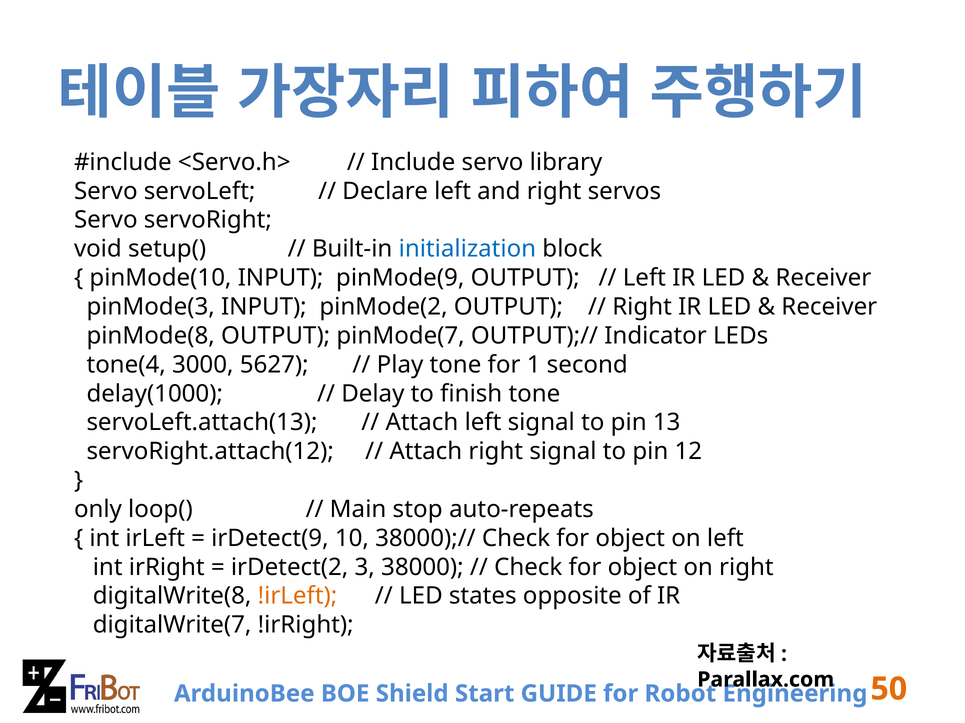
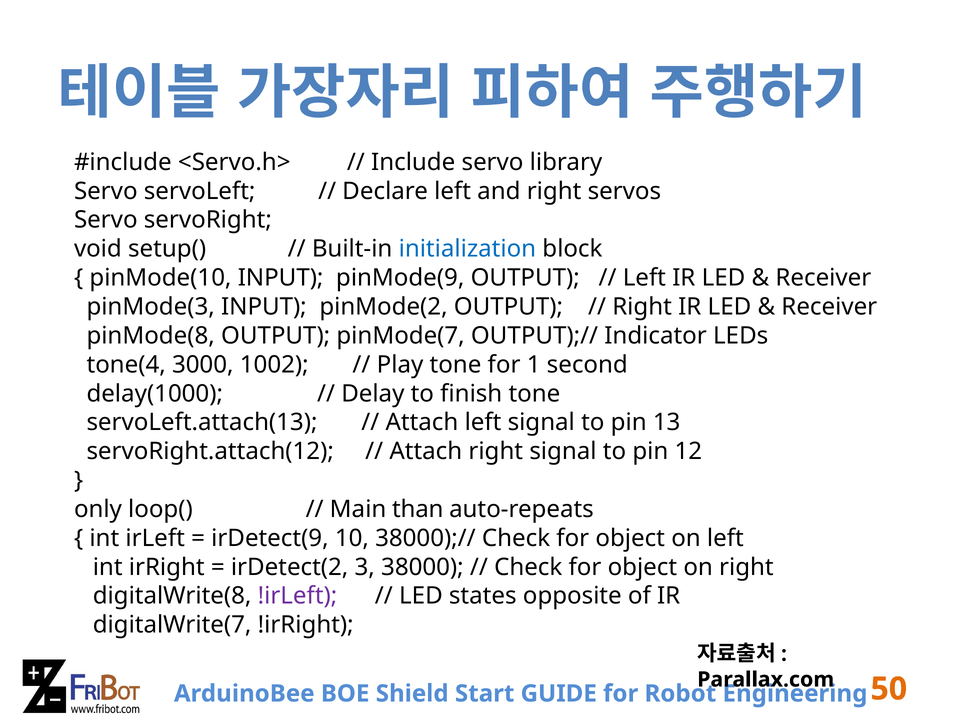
5627: 5627 -> 1002 (274, 365)
stop: stop -> than (418, 510)
!irLeft colour: orange -> purple (297, 597)
